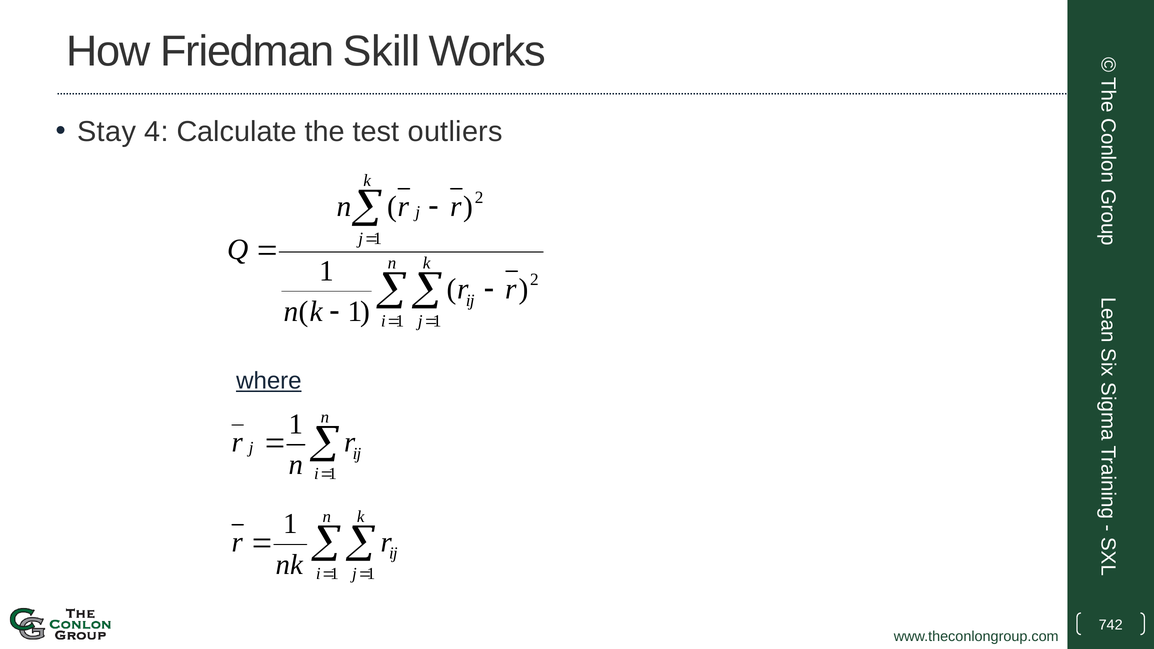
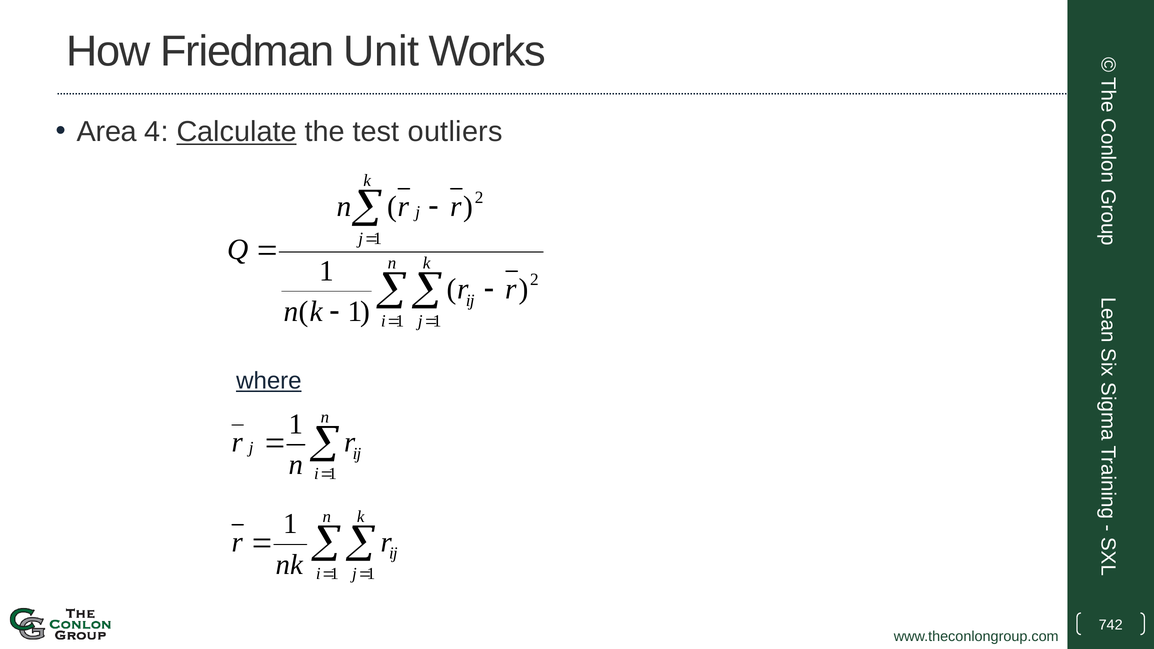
Skill: Skill -> Unit (381, 51)
Stay: Stay -> Area (107, 132)
Calculate underline: none -> present (237, 132)
